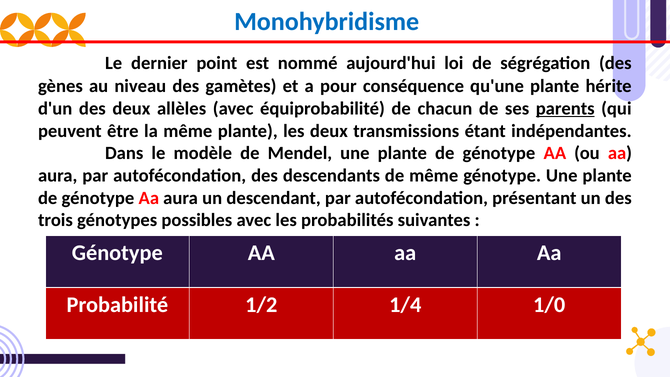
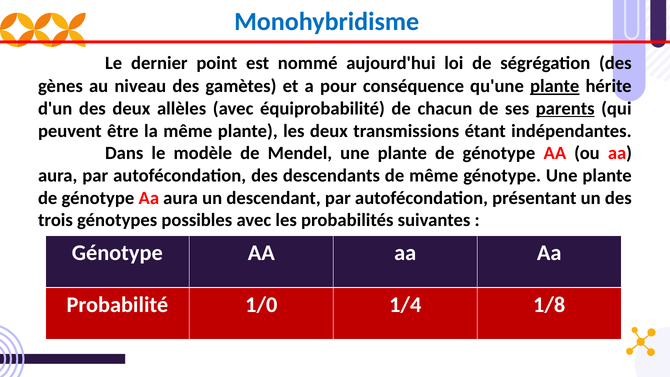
plante underline: none -> present (555, 86)
1/2: 1/2 -> 1/0 (261, 305)
1/0: 1/0 -> 1/8 (549, 305)
